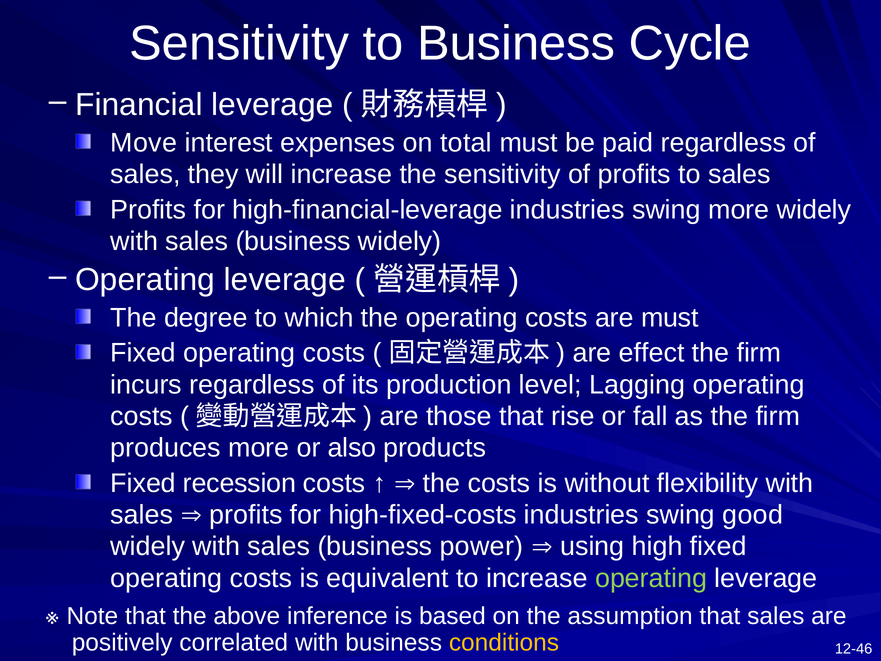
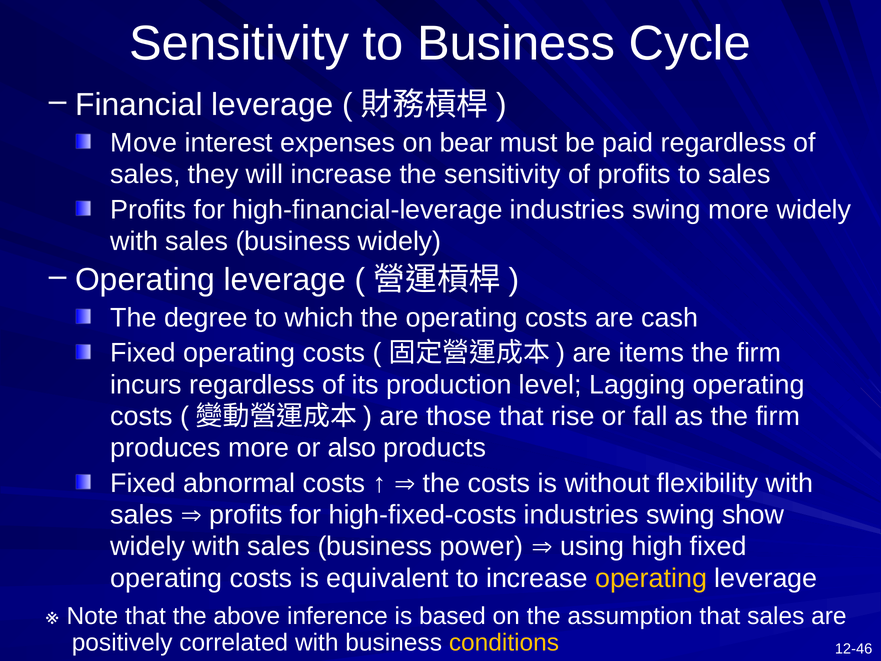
total: total -> bear (466, 143)
are must: must -> cash (670, 318)
effect: effect -> items (652, 353)
recession: recession -> abnormal (239, 483)
good: good -> show (753, 515)
operating colour: light green -> yellow (651, 578)
